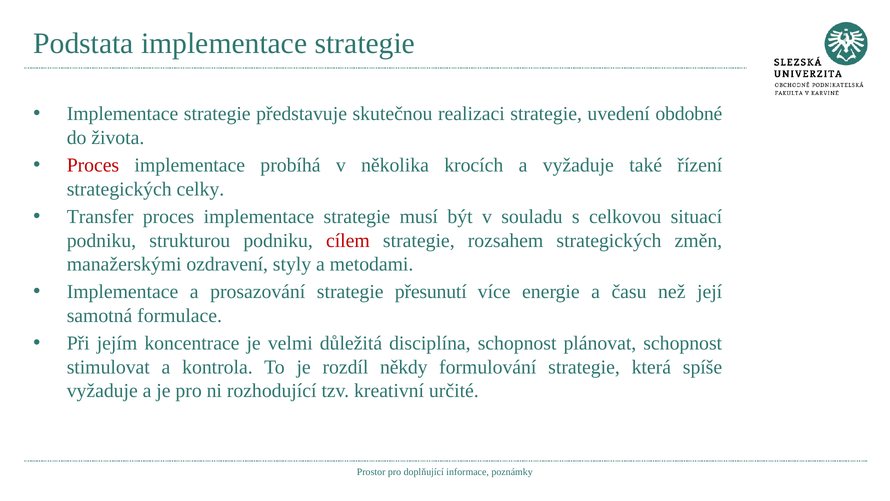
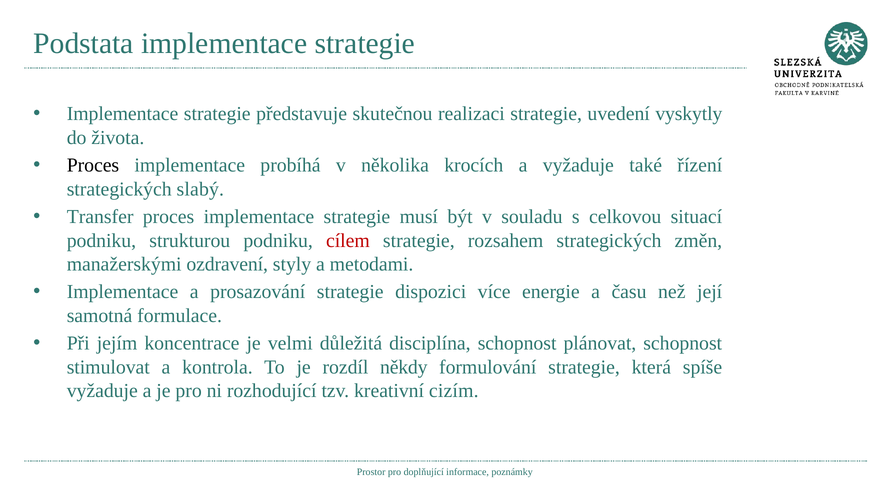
obdobné: obdobné -> vyskytly (689, 114)
Proces colour: red -> black (93, 165)
celky: celky -> slabý (200, 189)
přesunutí: přesunutí -> dispozici (431, 292)
určité: určité -> cizím (454, 391)
